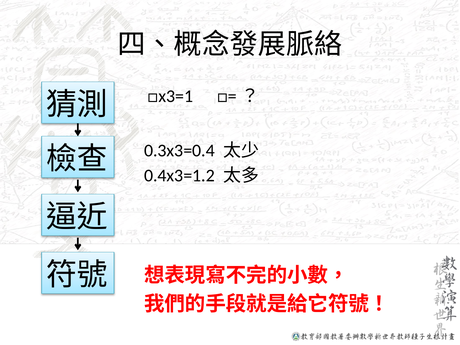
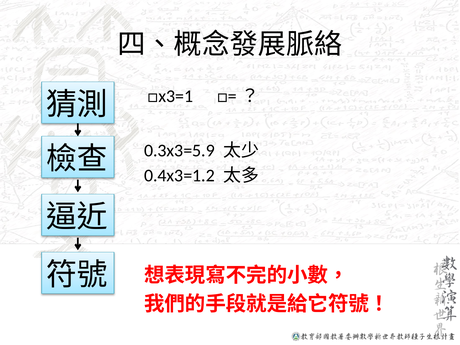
0.3x3=0.4: 0.3x3=0.4 -> 0.3x3=5.9 (179, 151)
